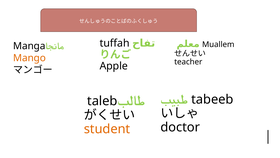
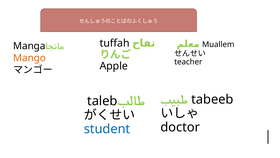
student colour: orange -> blue (107, 129)
